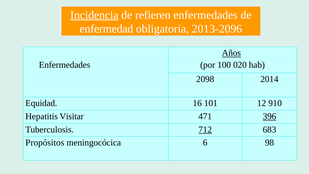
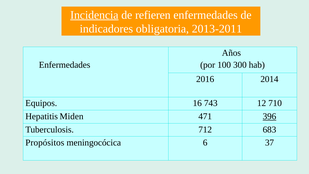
enfermedad: enfermedad -> indicadores (106, 29)
2013-2096: 2013-2096 -> 2013-2011 (217, 29)
Años underline: present -> none (231, 53)
020: 020 -> 300 (240, 65)
2098: 2098 -> 2016 (205, 79)
Equidad: Equidad -> Equipos (41, 103)
101: 101 -> 743 (211, 103)
910: 910 -> 710 (275, 103)
Visitar: Visitar -> Miden (72, 116)
712 underline: present -> none (205, 129)
98: 98 -> 37 (269, 143)
